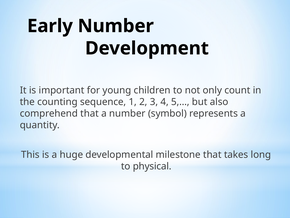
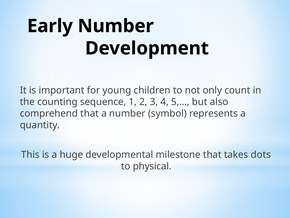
long: long -> dots (261, 154)
